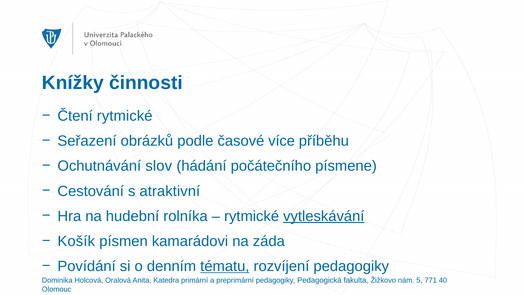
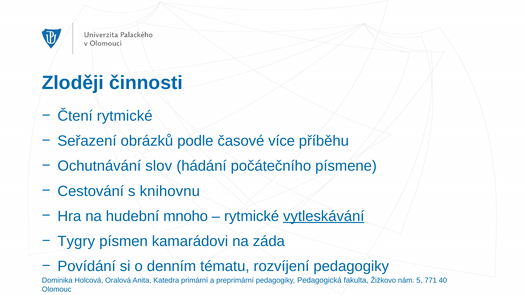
Knížky: Knížky -> Zloději (73, 83)
atraktivní: atraktivní -> knihovnu (170, 191)
rolníka: rolníka -> mnoho (186, 216)
Košík: Košík -> Tygry (76, 241)
tématu underline: present -> none (225, 266)
